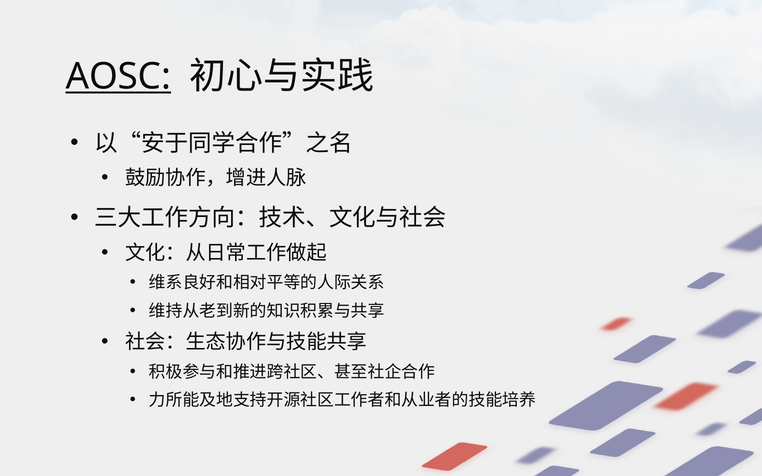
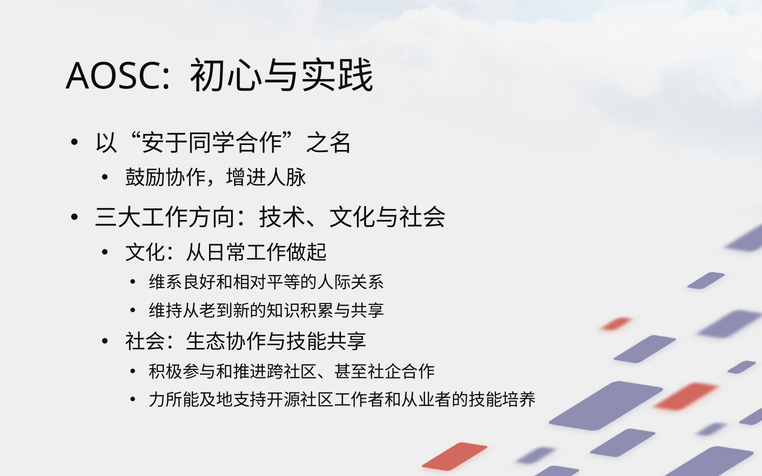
AOSC underline: present -> none (118, 77)
